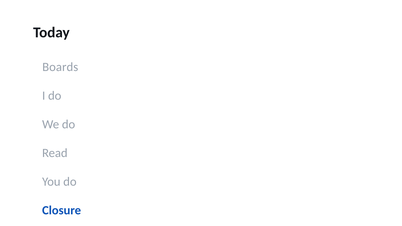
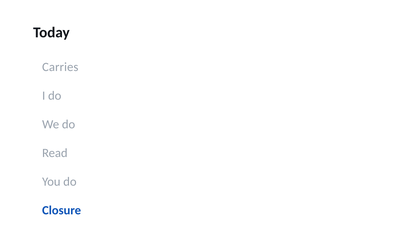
Boards: Boards -> Carries (60, 67)
